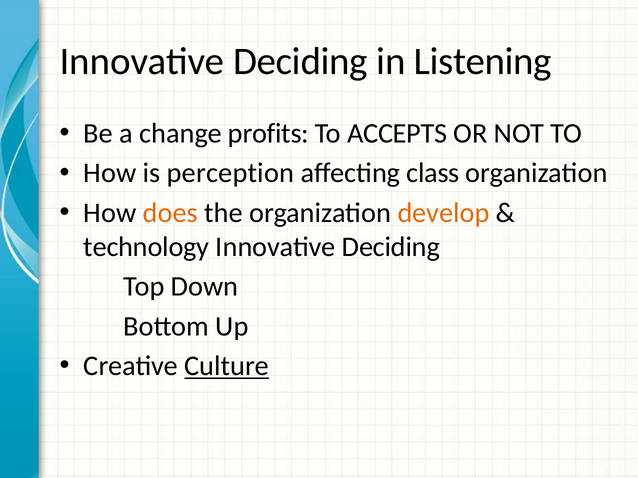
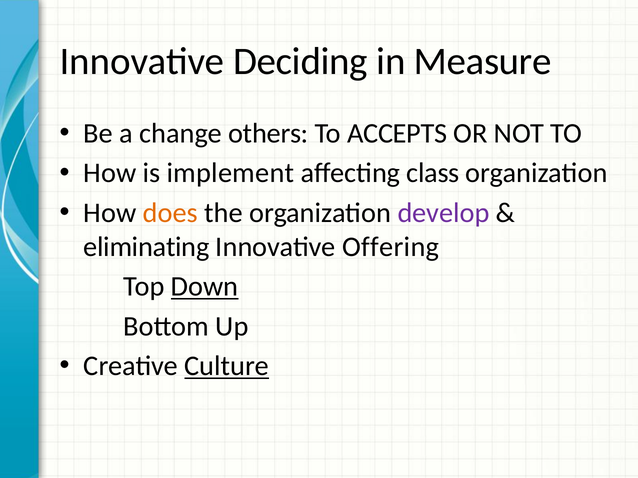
Listening: Listening -> Measure (483, 61)
profits: profits -> others (268, 134)
perception: perception -> implement (230, 173)
develop colour: orange -> purple (444, 213)
technology: technology -> eliminating (146, 247)
Deciding: Deciding -> Offering (391, 247)
Down underline: none -> present (205, 287)
